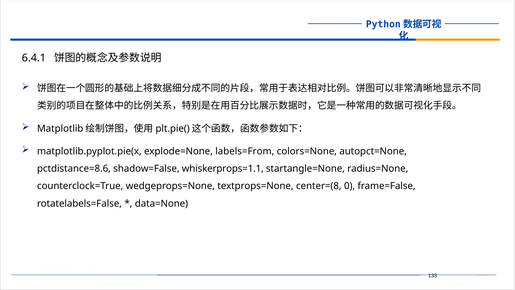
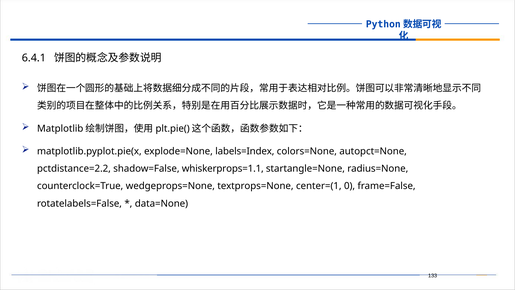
labels=From: labels=From -> labels=Index (245, 151)
pctdistance=8.6: pctdistance=8.6 -> pctdistance=2.2 (74, 169)
center=(8: center=(8 -> center=(1 (319, 186)
